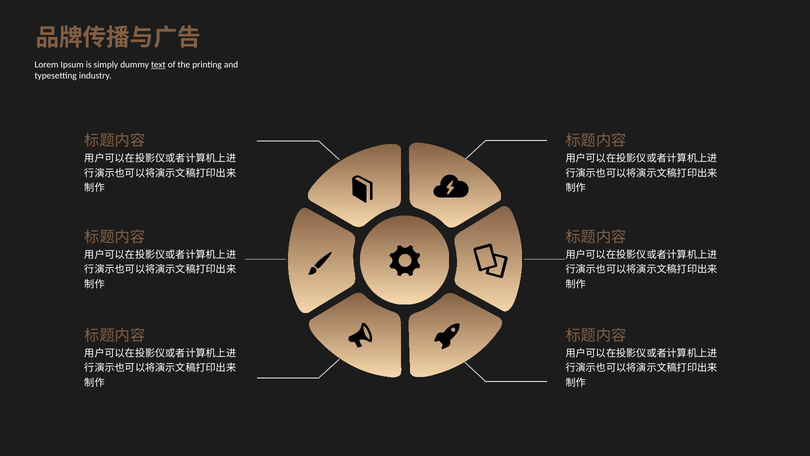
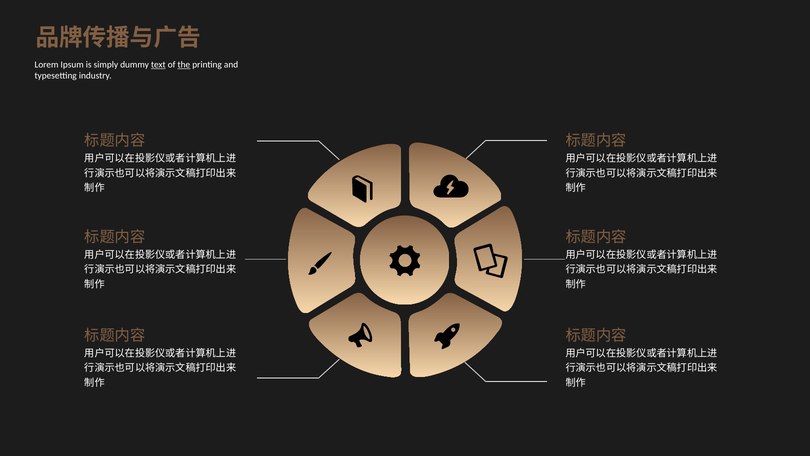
the underline: none -> present (184, 65)
